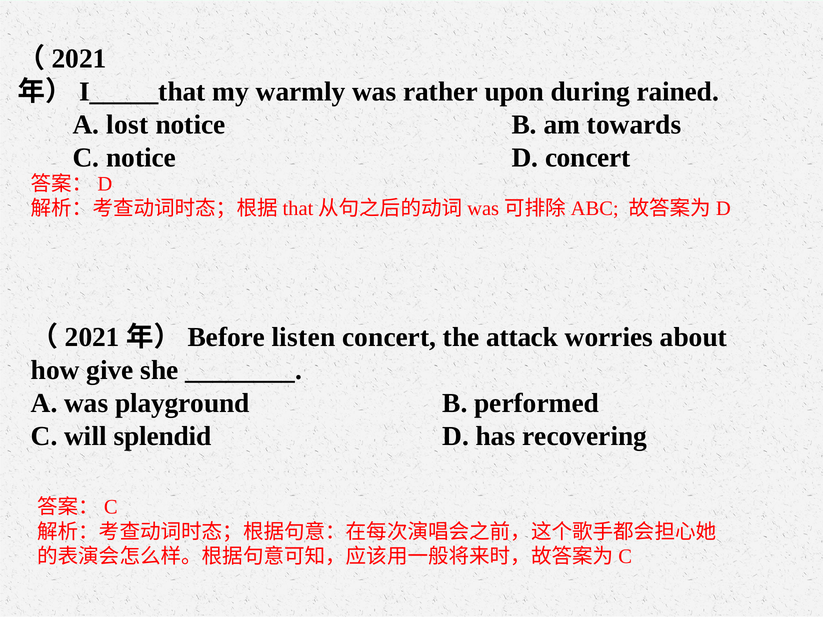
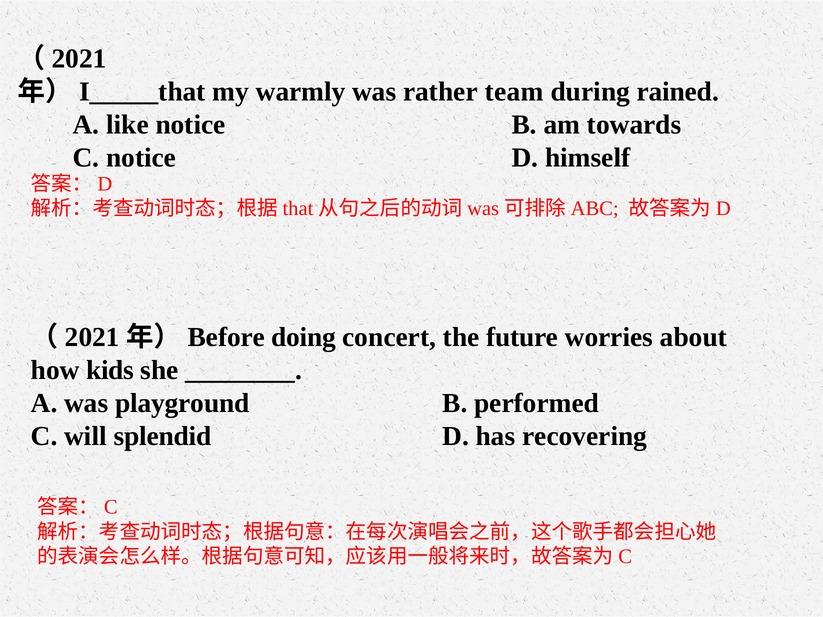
upon: upon -> team (514, 92)
lost: lost -> like (127, 125)
D concert: concert -> himself (588, 158)
listen: listen -> doing (304, 338)
attack: attack -> future (522, 338)
give: give -> kids (110, 370)
